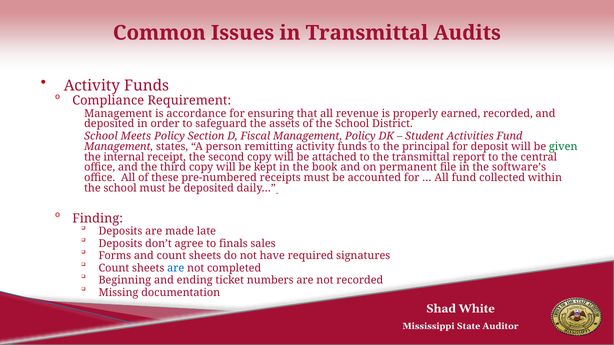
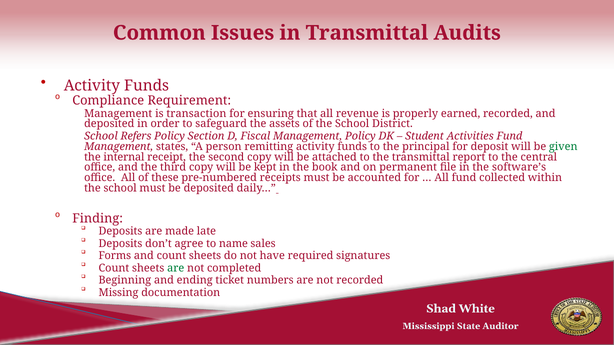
accordance: accordance -> transaction (196, 114)
Meets: Meets -> Refers (136, 136)
finals: finals -> name (233, 244)
are colour: blue -> green (176, 268)
